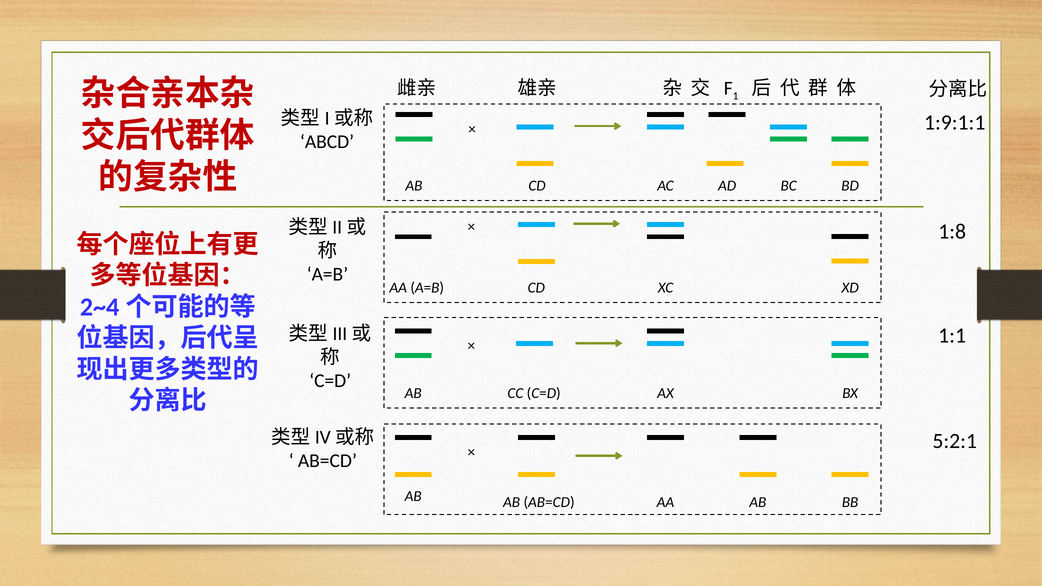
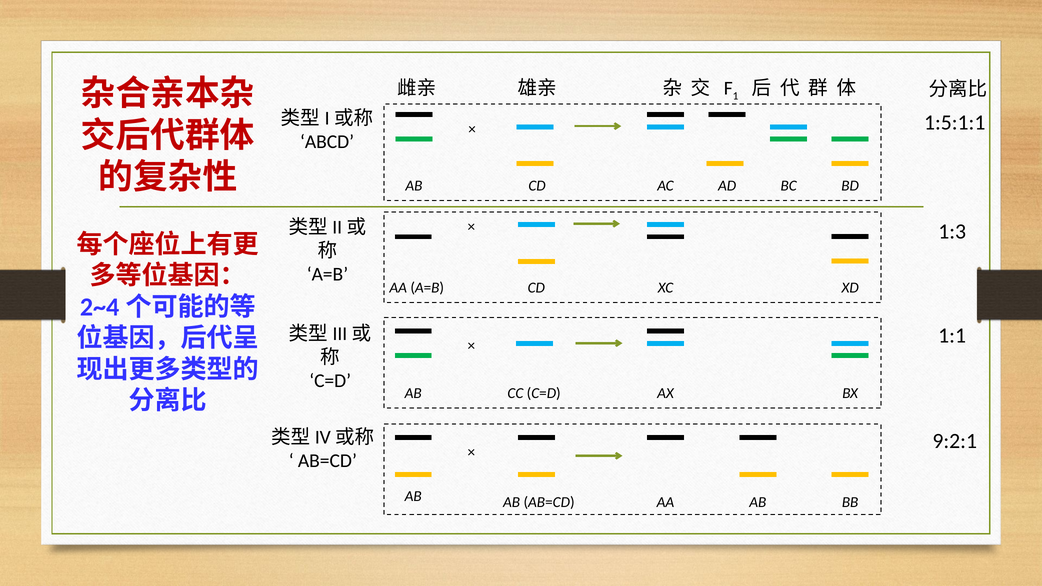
1:9:1:1: 1:9:1:1 -> 1:5:1:1 (955, 123)
1:8: 1:8 -> 1:3 (952, 232)
5:2:1: 5:2:1 -> 9:2:1 (955, 441)
